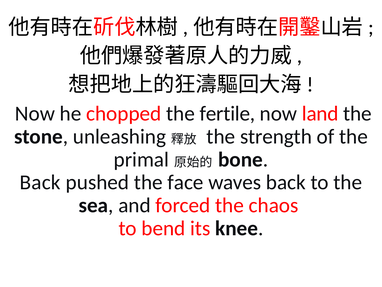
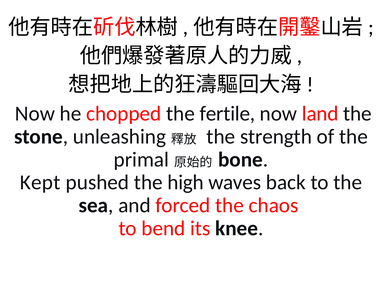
Back: Back -> Kept (40, 182)
face: face -> high (186, 182)
